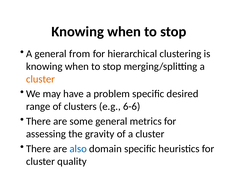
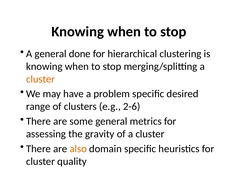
from: from -> done (80, 54)
6-6: 6-6 -> 2-6 (132, 107)
also colour: blue -> orange (78, 149)
